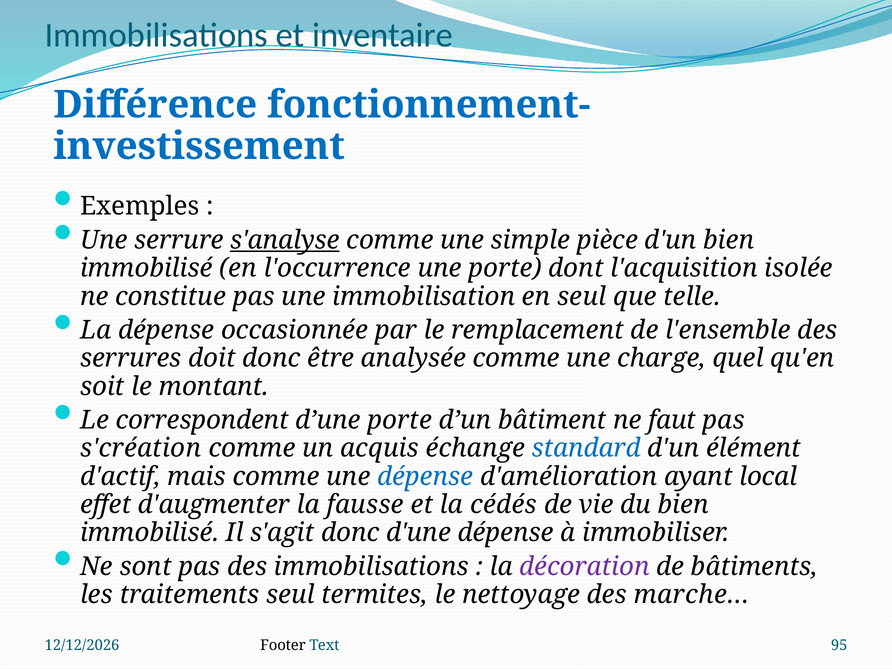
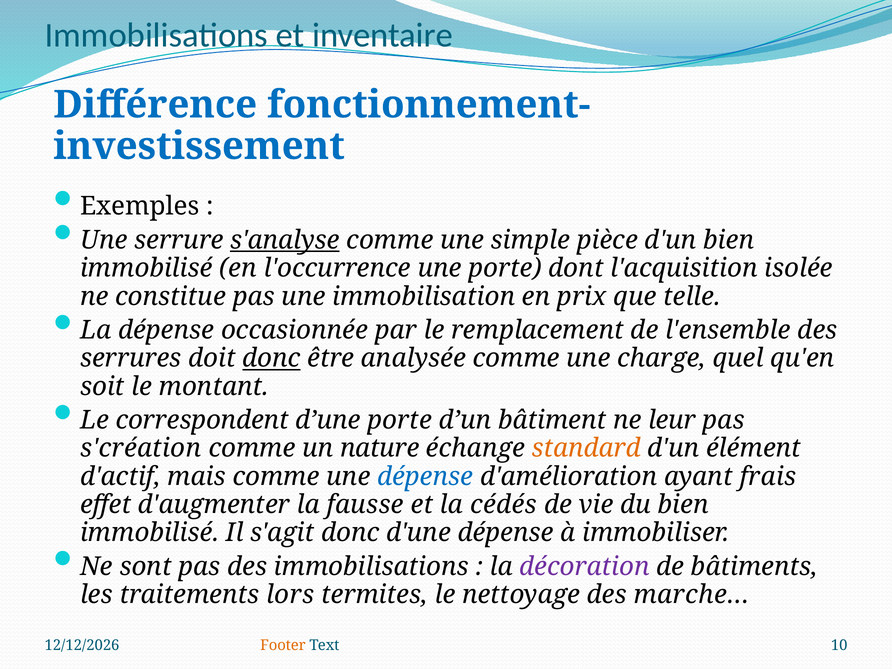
en seul: seul -> prix (582, 296)
donc underline: none -> present (271, 358)
faut: faut -> leur (672, 420)
acquis: acquis -> nature (380, 448)
standard colour: blue -> orange (586, 448)
local: local -> frais (768, 476)
traitements seul: seul -> lors (290, 595)
Footer colour: black -> orange (283, 645)
95: 95 -> 10 (839, 645)
